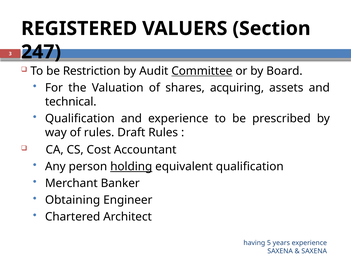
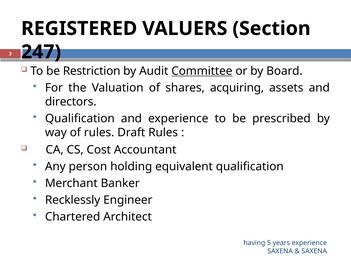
technical: technical -> directors (71, 102)
holding underline: present -> none (131, 167)
Obtaining: Obtaining -> Recklessly (73, 200)
